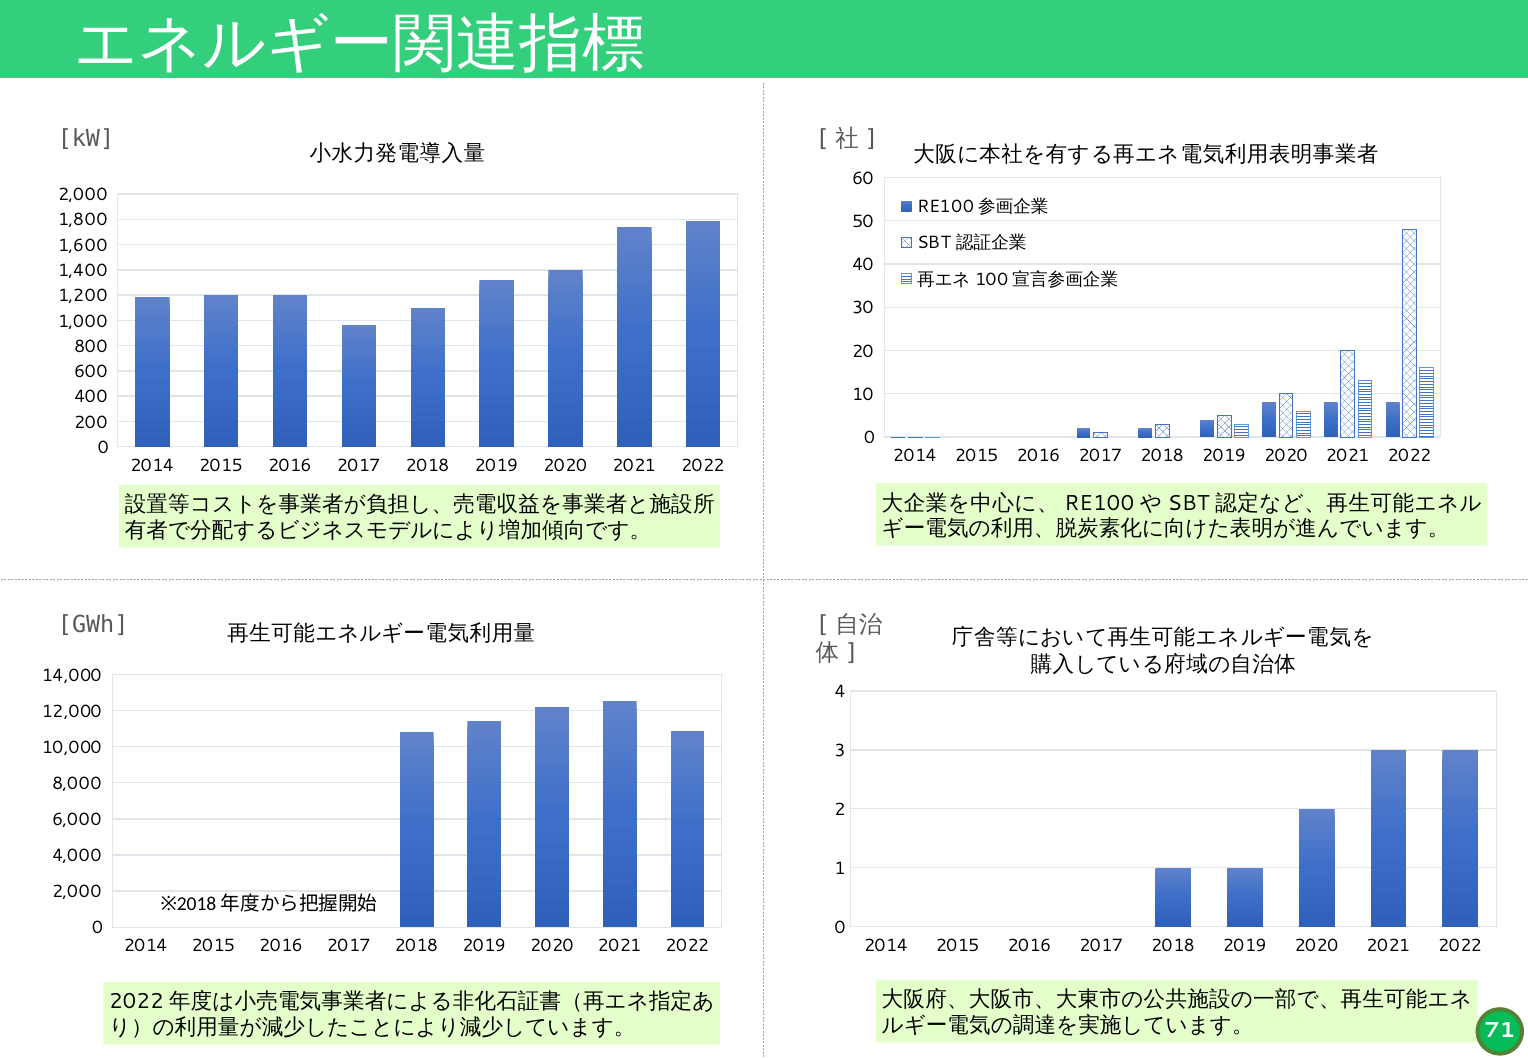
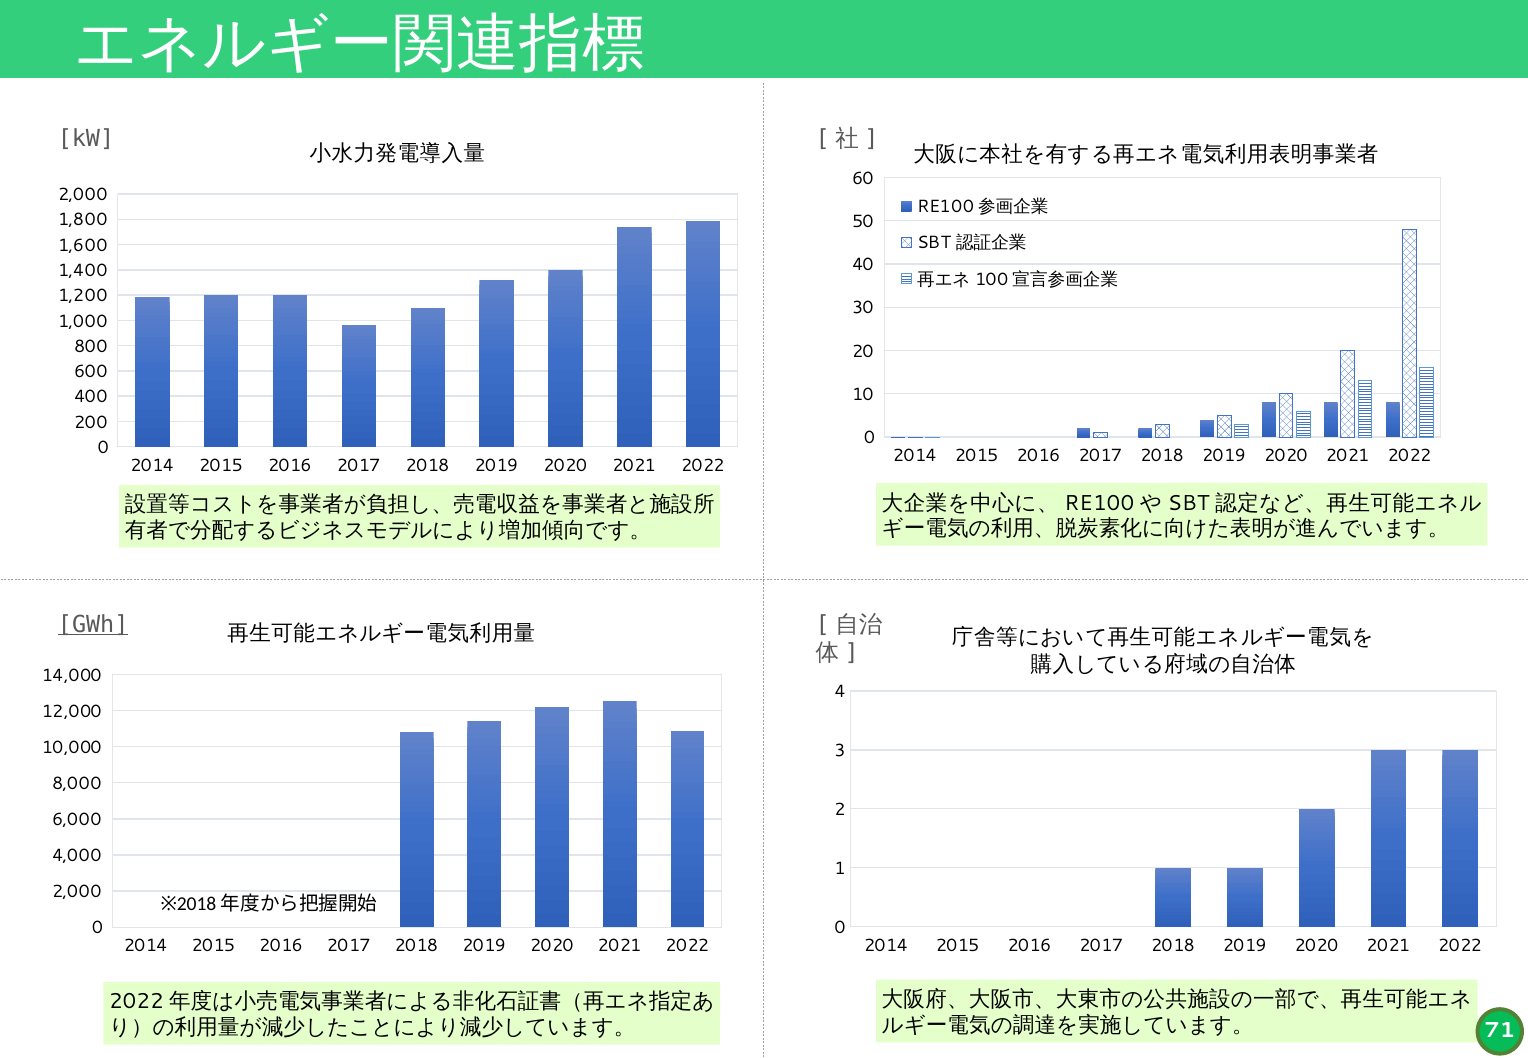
GWh underline: none -> present (93, 624)
